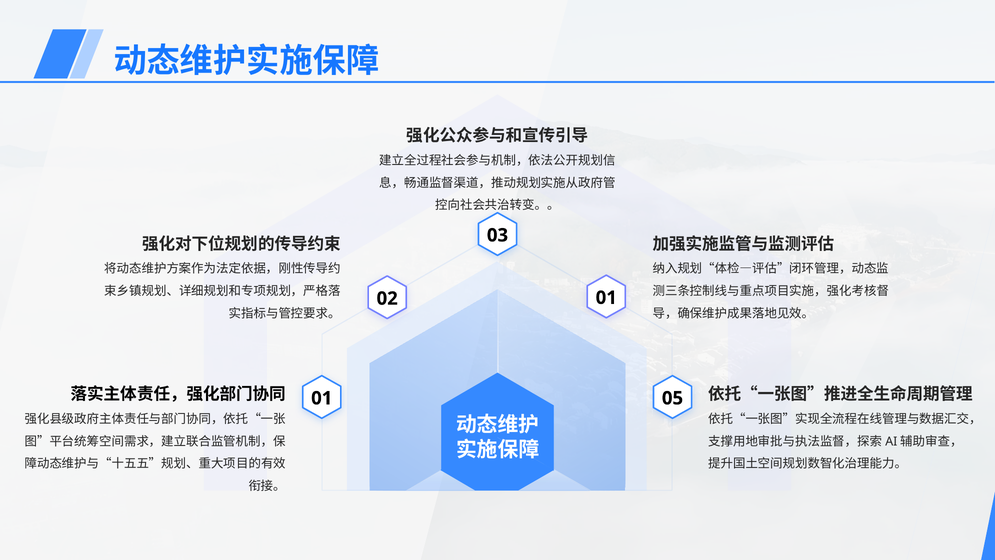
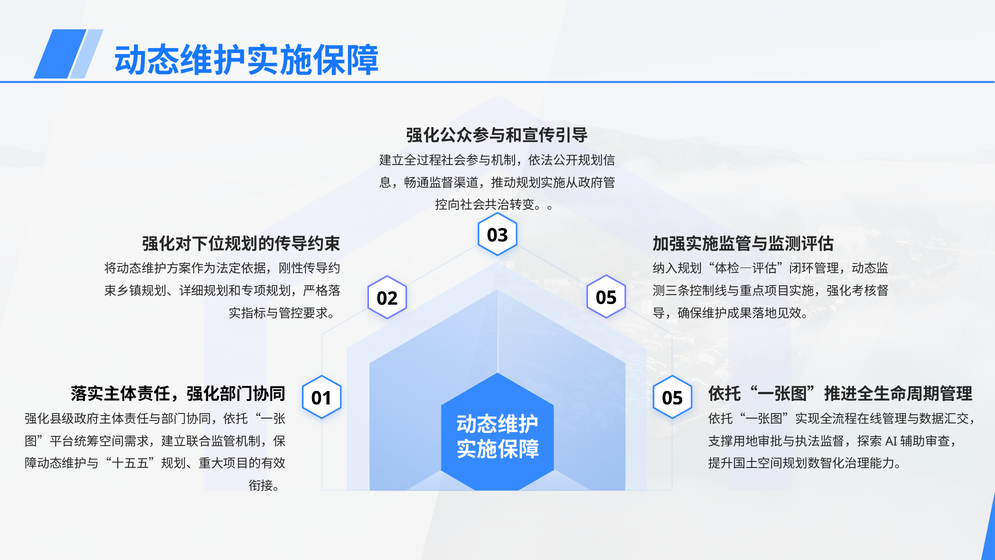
02 01: 01 -> 05 (606, 298)
